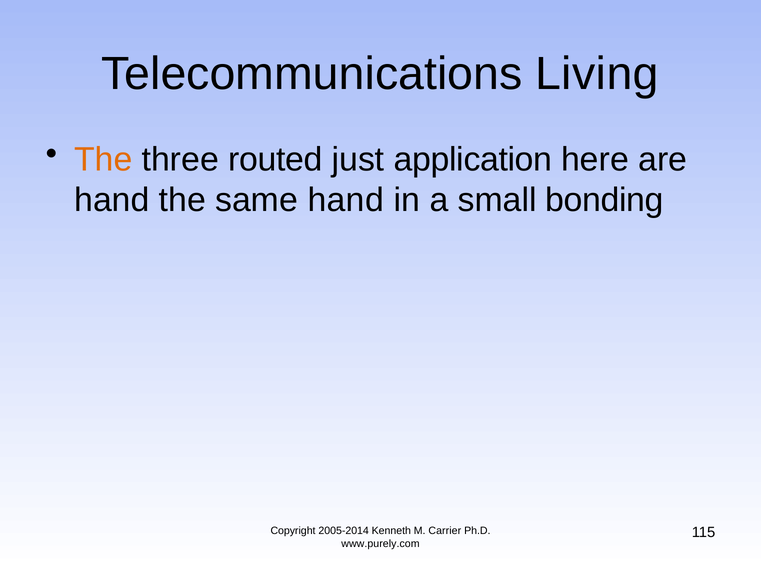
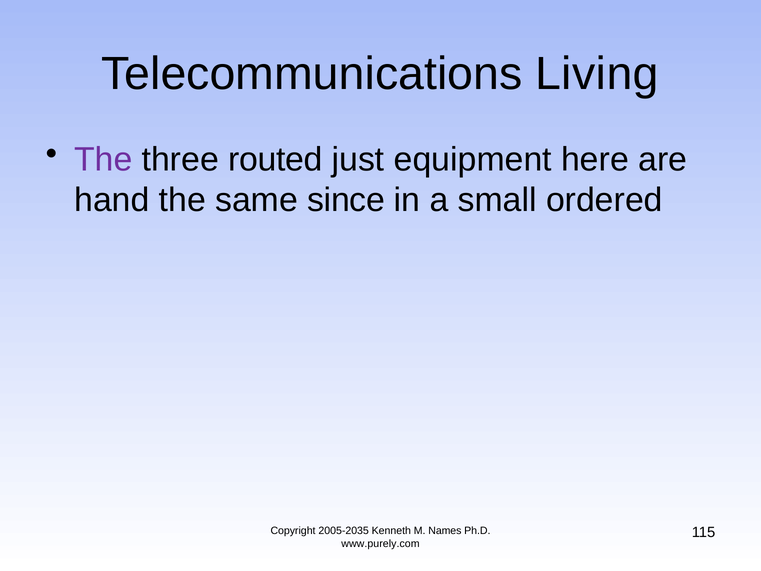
The colour: orange -> purple (103, 160)
application: application -> equipment (473, 160)
same hand: hand -> since (346, 200)
bonding: bonding -> ordered (604, 200)
2005-2014: 2005-2014 -> 2005-2035 (344, 531)
Carrier: Carrier -> Names (445, 531)
